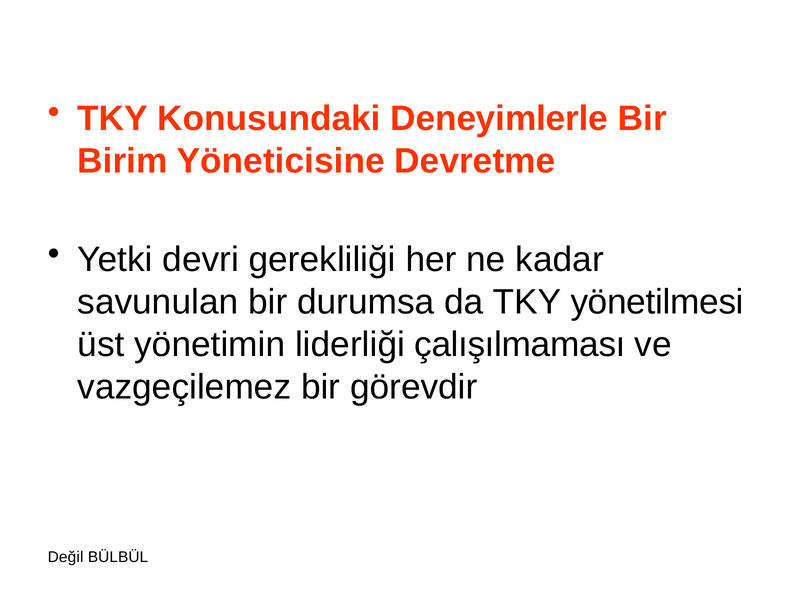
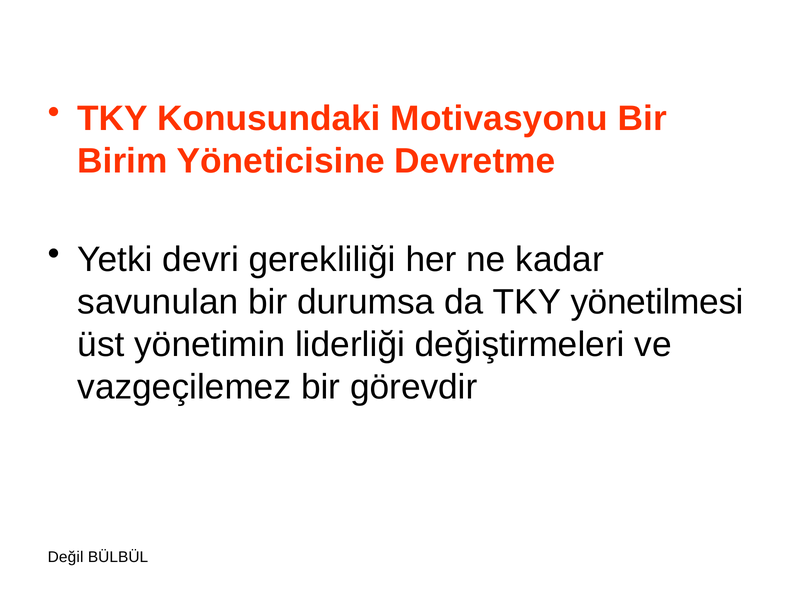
Deneyimlerle: Deneyimlerle -> Motivasyonu (499, 118)
çalışılmaması: çalışılmaması -> değiştirmeleri (520, 344)
